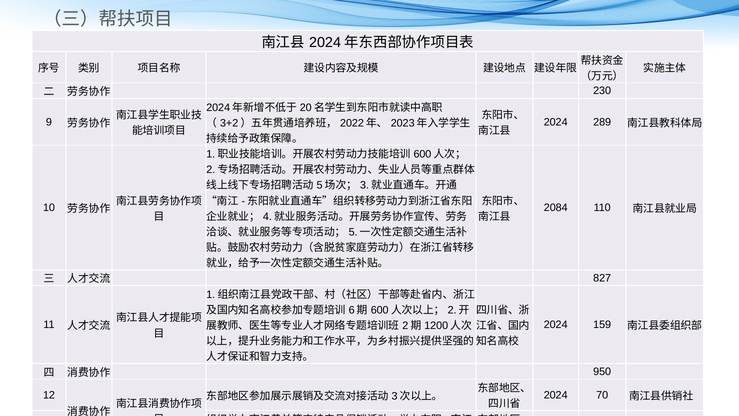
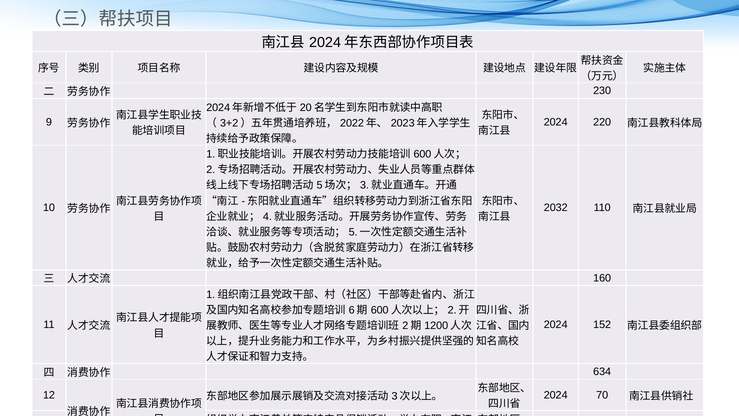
289: 289 -> 220 (602, 122)
2084: 2084 -> 2032 (556, 208)
827: 827 -> 160 (602, 278)
159: 159 -> 152 (602, 325)
950: 950 -> 634 (602, 371)
